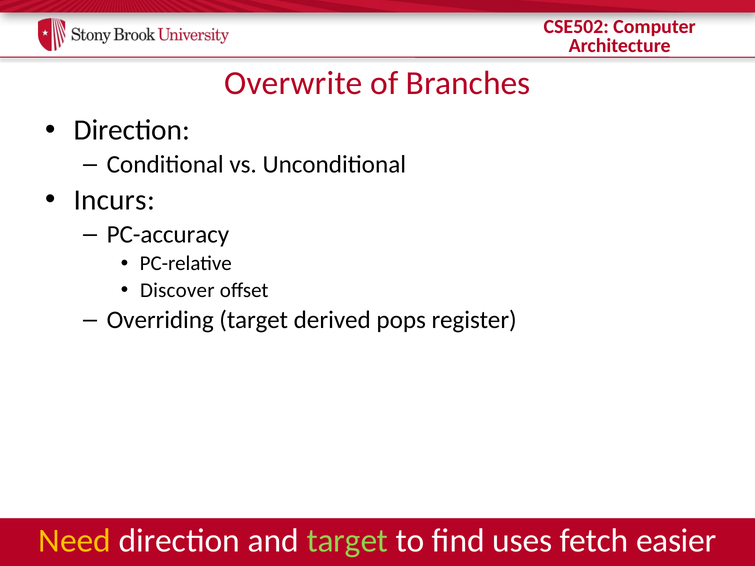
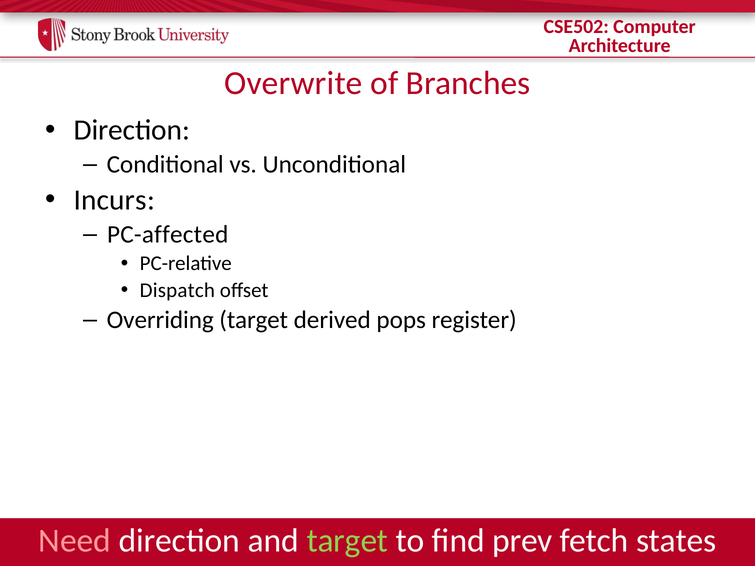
PC-accuracy: PC-accuracy -> PC-affected (168, 234)
Discover: Discover -> Dispatch (177, 290)
Need colour: yellow -> pink (75, 541)
uses: uses -> prev (522, 541)
easier: easier -> states (676, 541)
